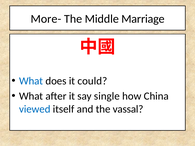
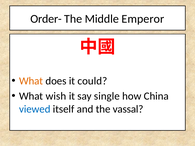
More-: More- -> Order- (46, 19)
Marriage: Marriage -> Emperor (143, 19)
What colour: blue -> orange (31, 81)
after: after -> wish (56, 96)
